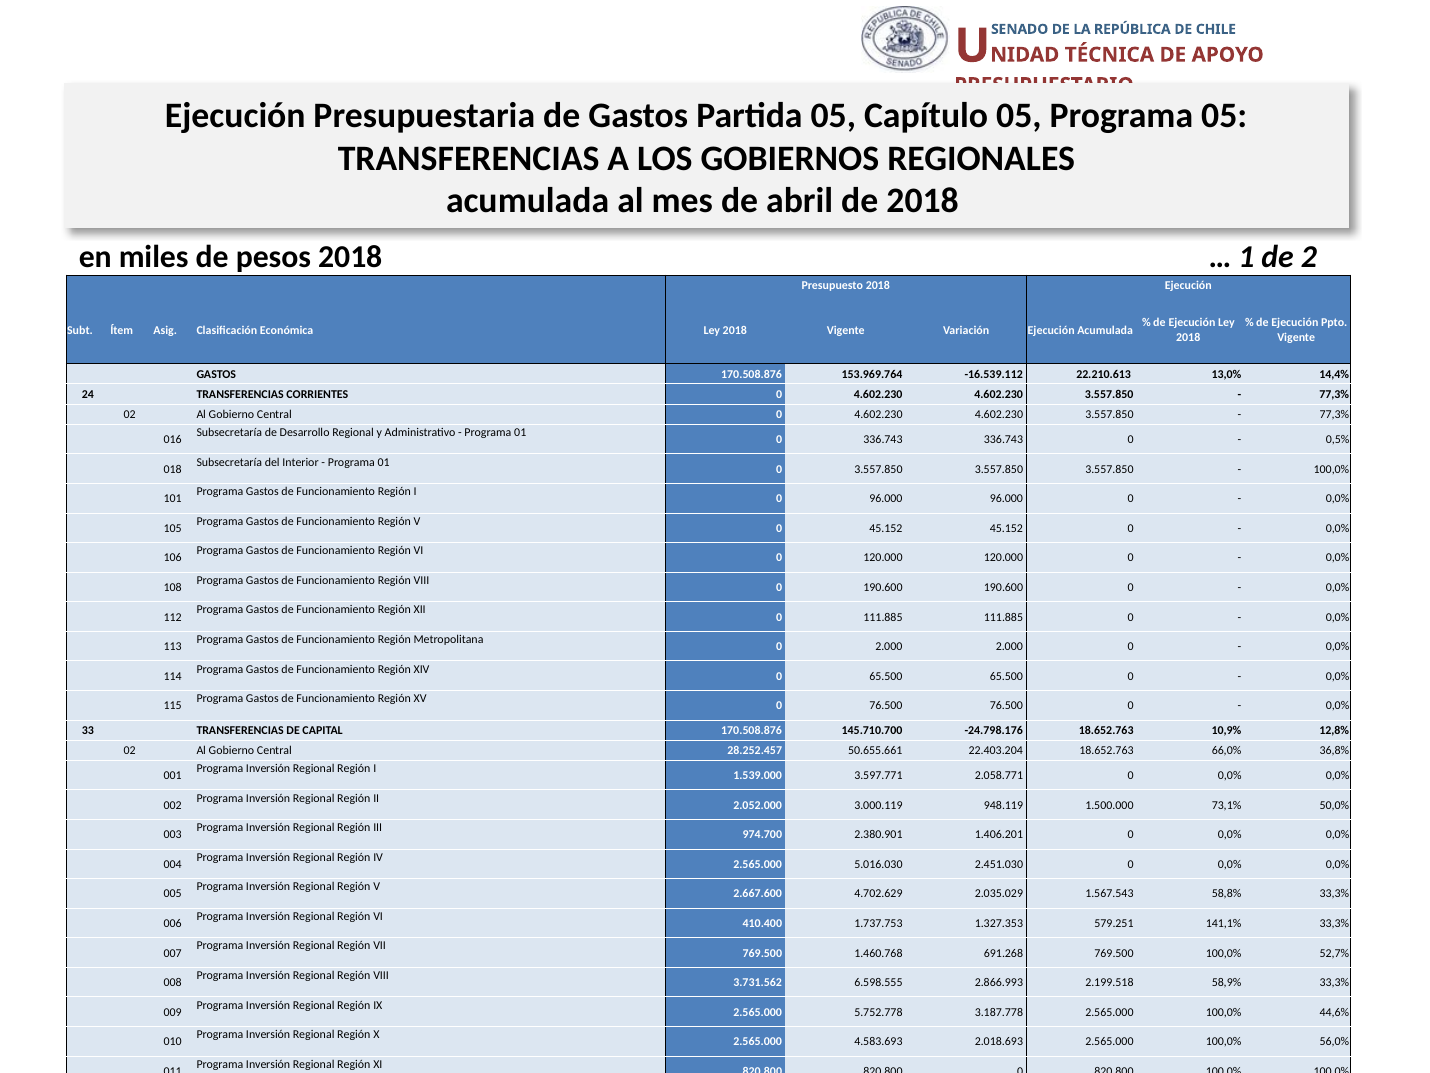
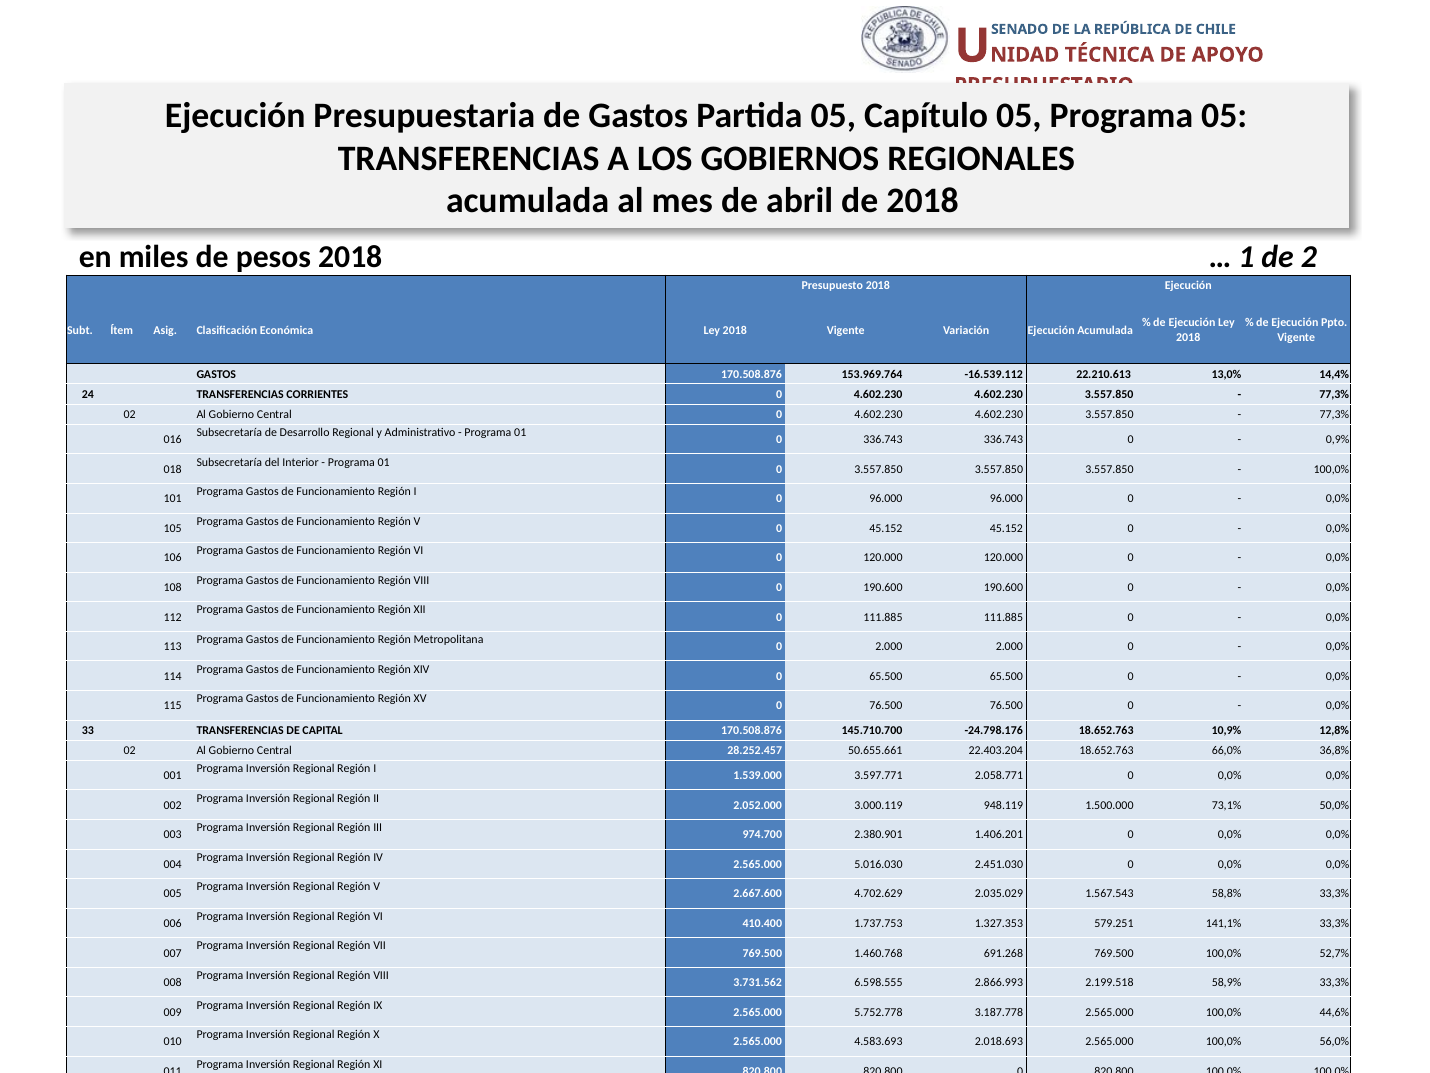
0,5%: 0,5% -> 0,9% (1338, 439)
